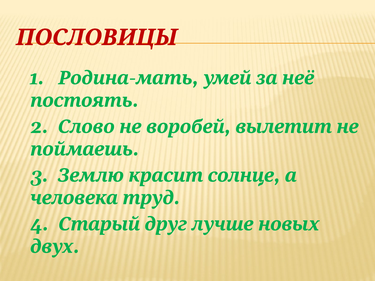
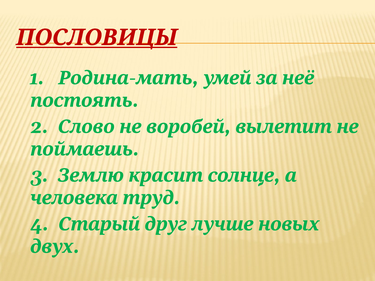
ПОСЛОВИЦЫ underline: none -> present (97, 38)
